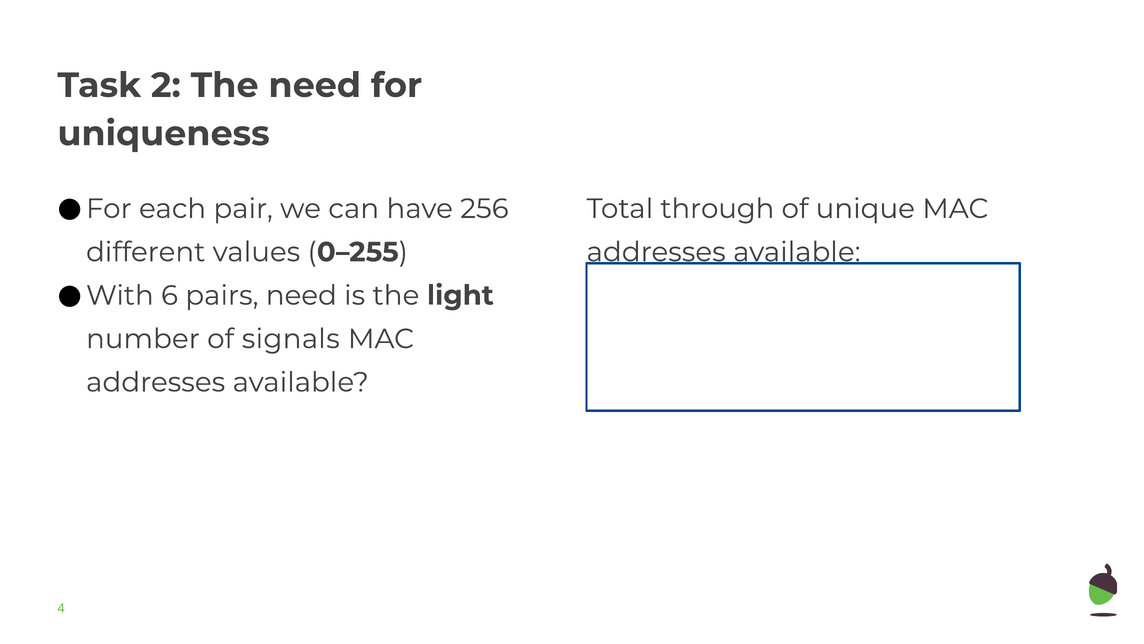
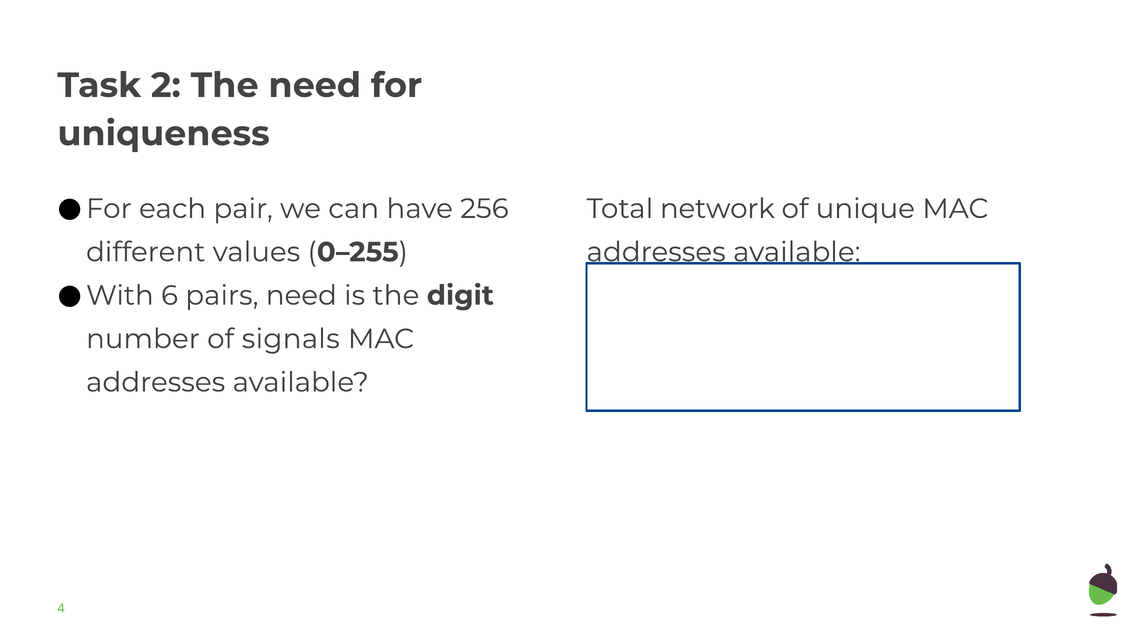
through: through -> network (717, 209)
light: light -> digit (460, 295)
